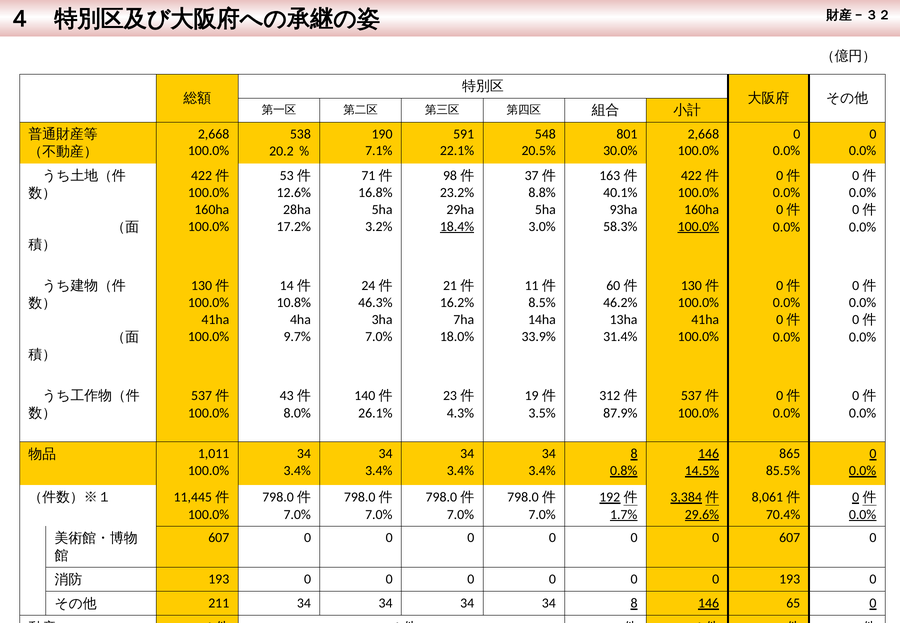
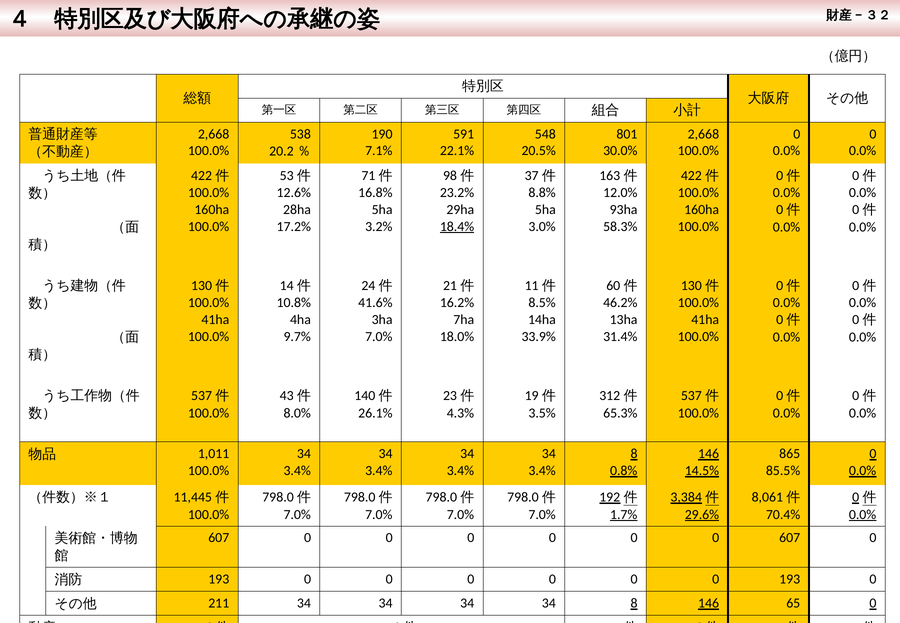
40.1%: 40.1% -> 12.0% (620, 193)
100.0% underline: present -> none (698, 227)
46.3%: 46.3% -> 41.6% (375, 303)
87.9%: 87.9% -> 65.3% (620, 413)
